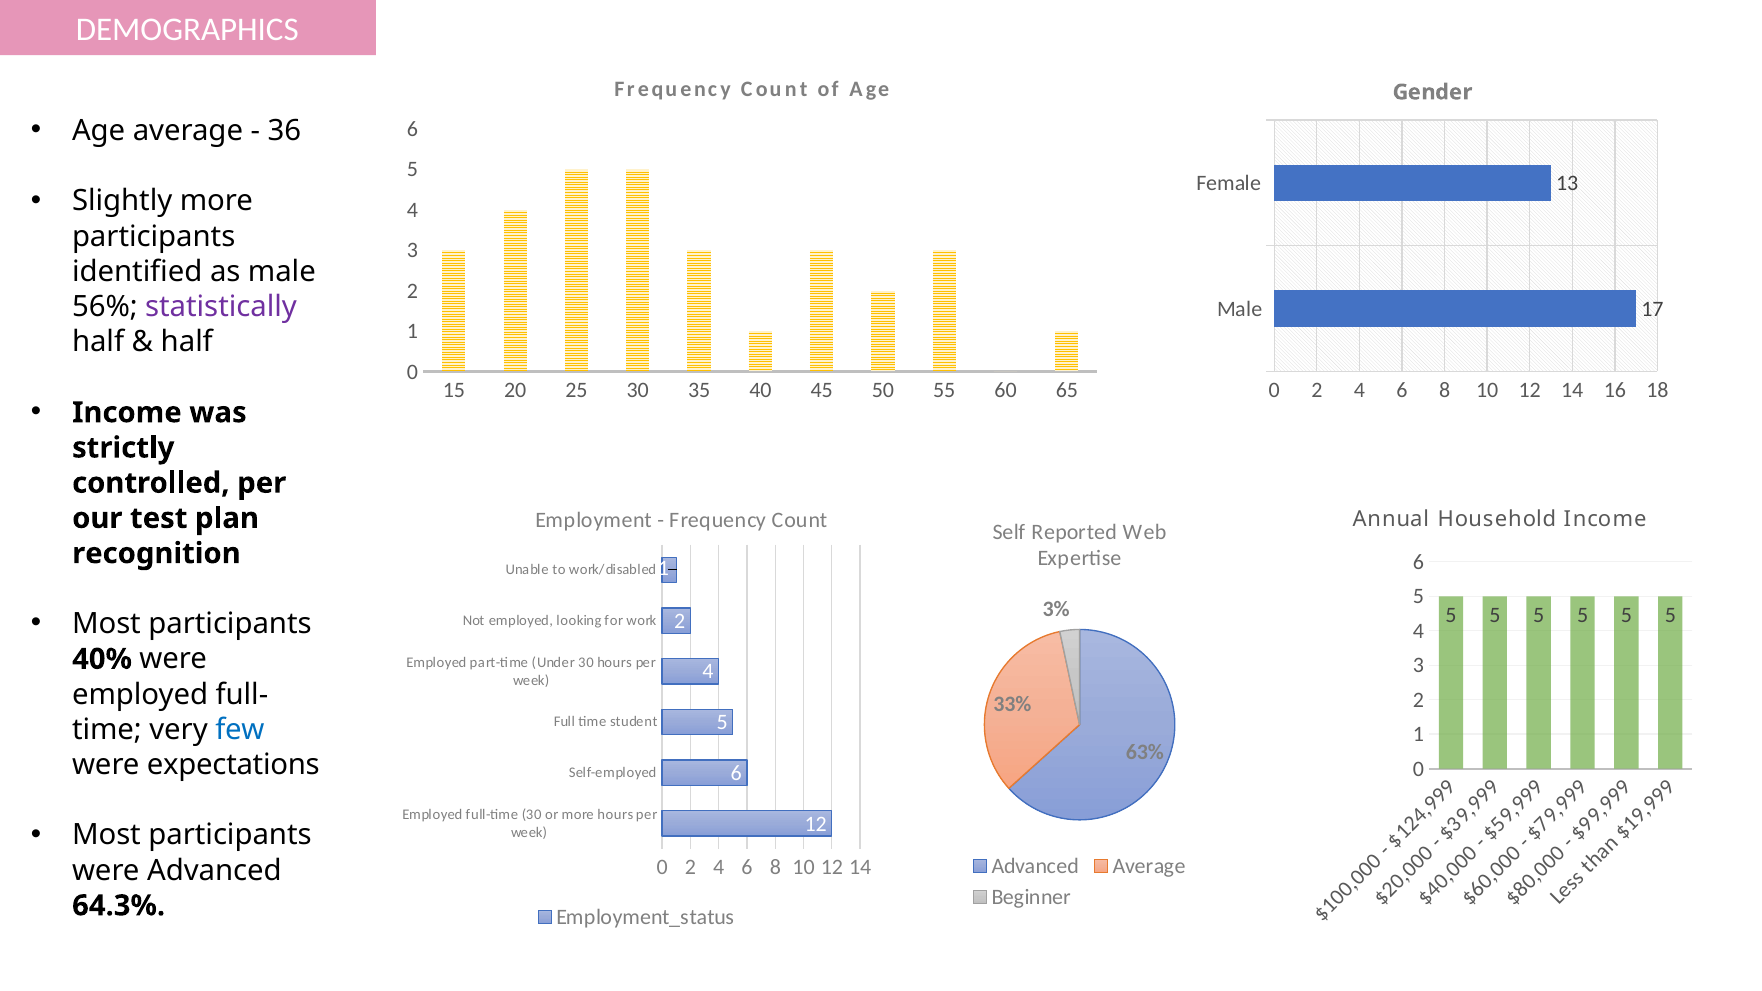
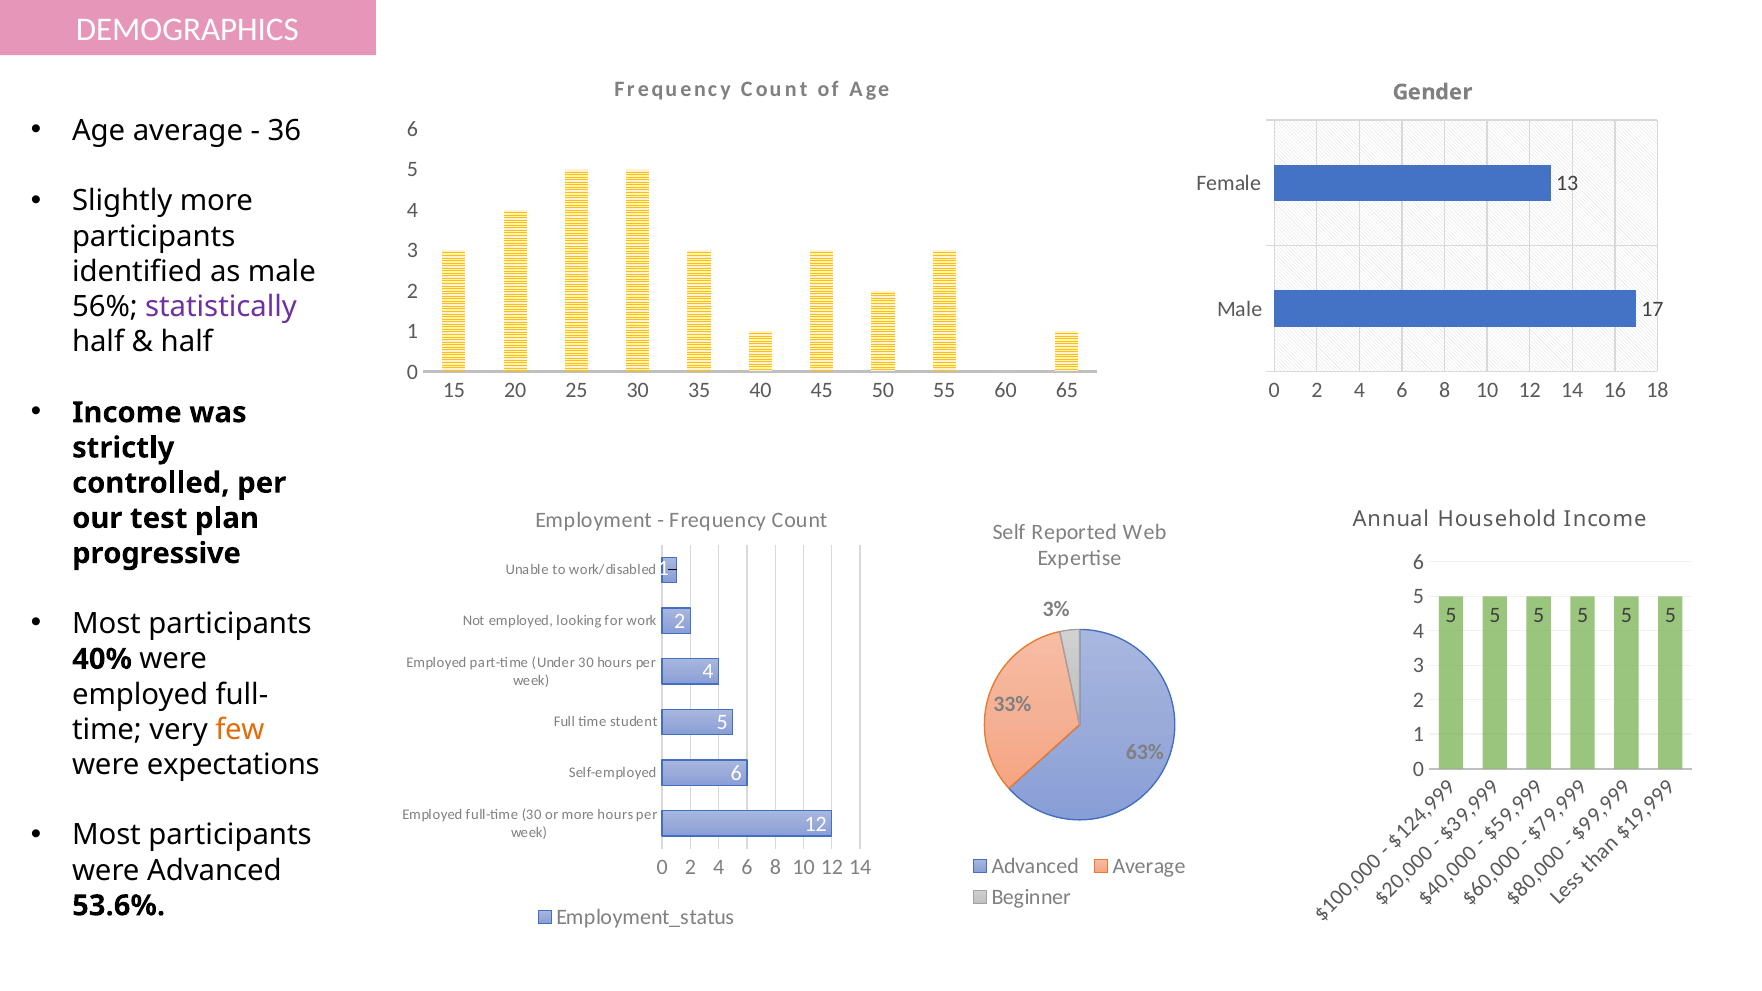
recognition: recognition -> progressive (157, 554)
few colour: blue -> orange (240, 730)
64.3%: 64.3% -> 53.6% (119, 906)
